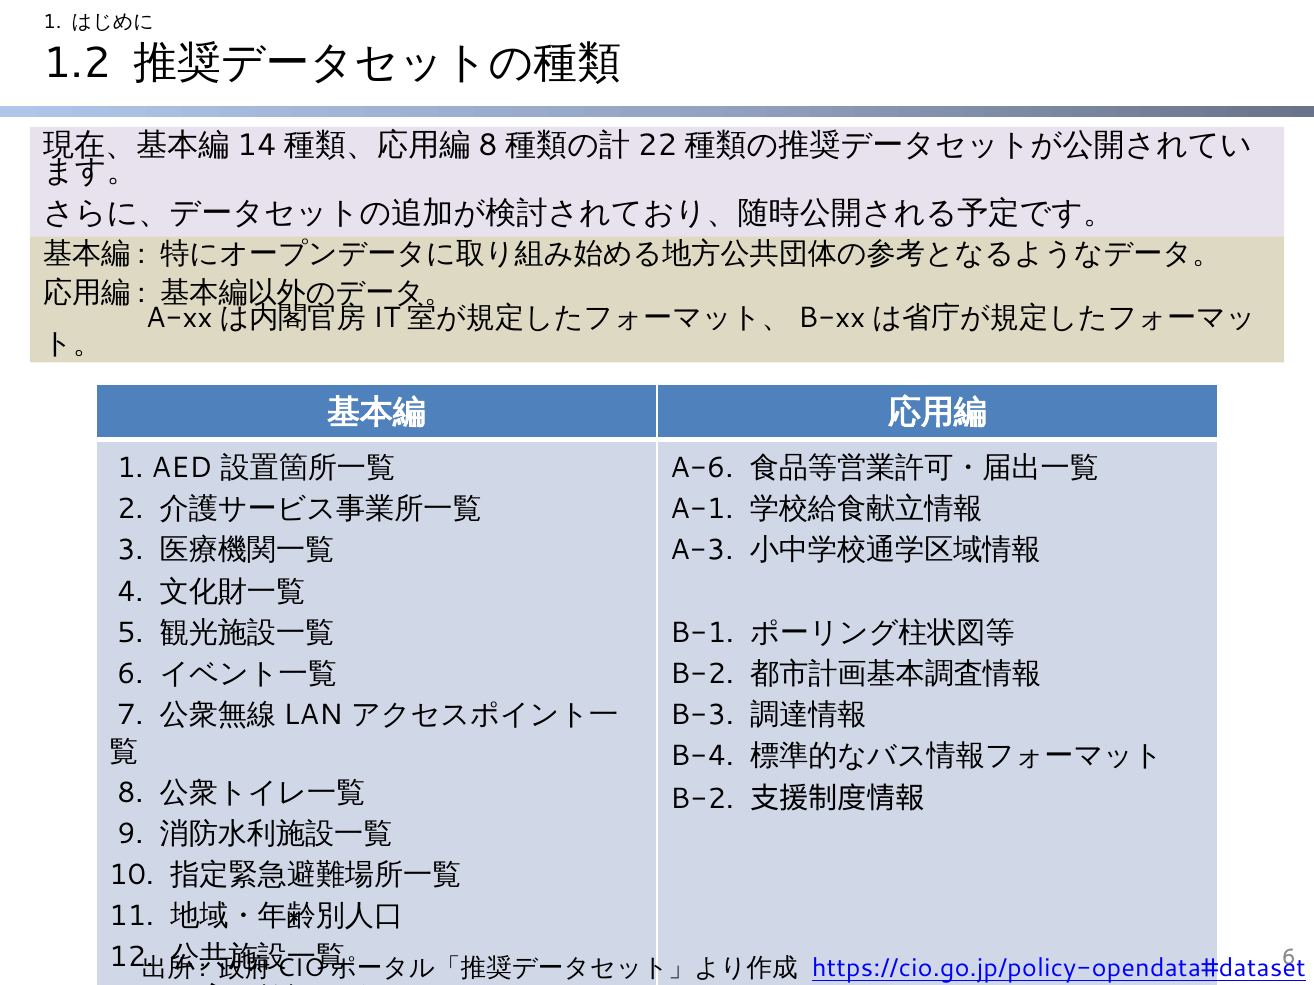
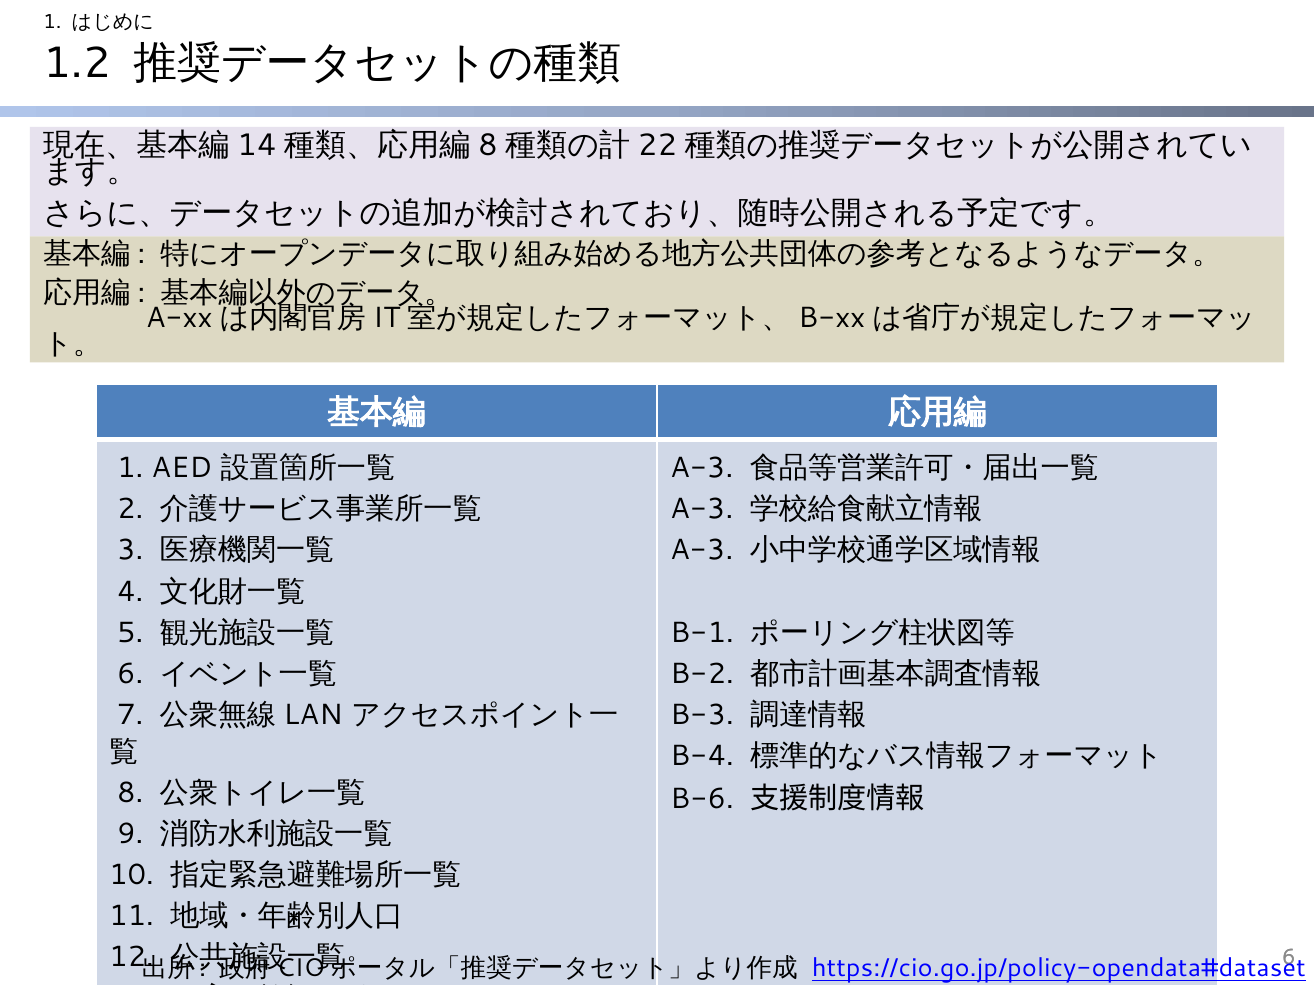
A-6: A-6 -> A-3 (702, 468)
A-1: A-1 -> A-3 (702, 509)
B-2: B-2 -> B-6 (702, 800)
